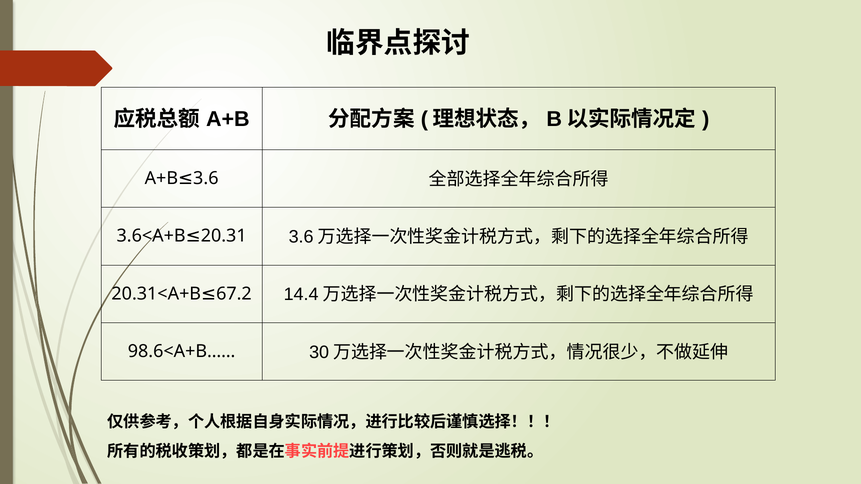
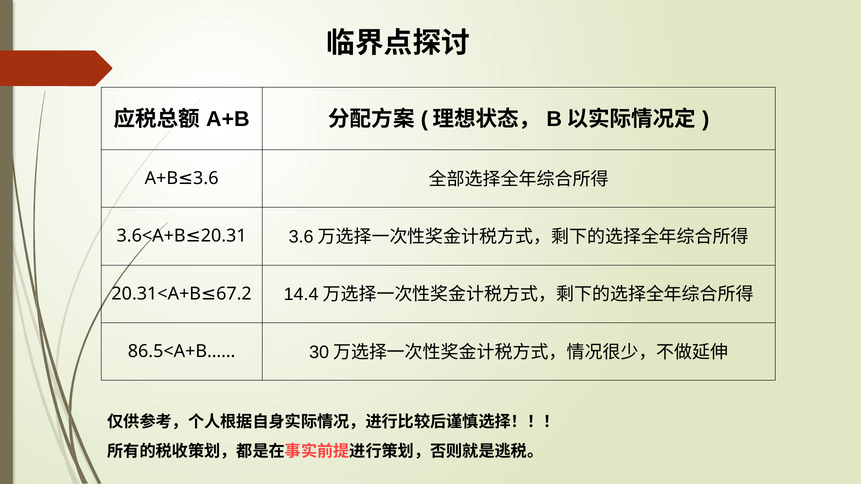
98.6<A+B……: 98.6<A+B…… -> 86.5<A+B…… (182, 352)
